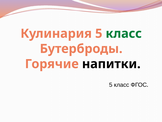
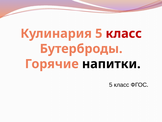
класс colour: green -> red (124, 33)
